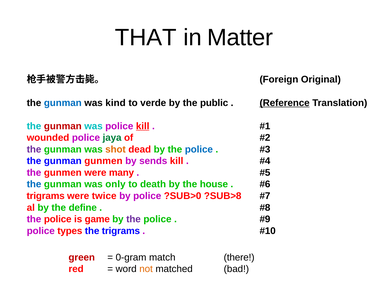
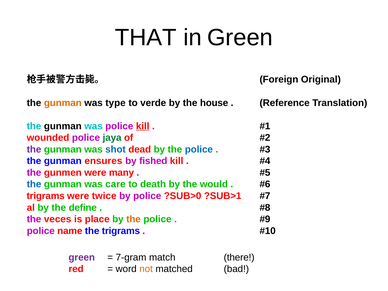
in Matter: Matter -> Green (240, 38)
gunman colour: blue -> orange (63, 103)
kind: kind -> type (116, 103)
public: public -> house (214, 103)
Reference underline: present -> none (285, 103)
gunman colour: red -> black (63, 126)
shot colour: orange -> blue (116, 149)
gunman gunmen: gunmen -> ensures (103, 161)
sends: sends -> fished (153, 161)
only: only -> care (115, 184)
house: house -> would (214, 184)
?SUB>8: ?SUB>8 -> ?SUB>1 (223, 196)
police: police -> veces (58, 219)
game: game -> place (97, 219)
the colour: purple -> orange (134, 219)
types: types -> name (70, 231)
green colour: red -> purple (82, 257)
0-gram: 0-gram -> 7-gram (131, 257)
